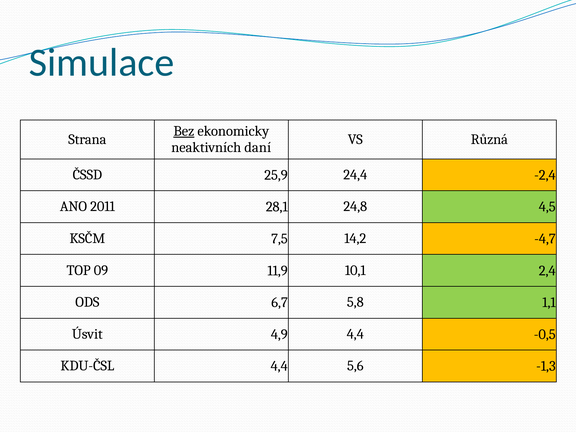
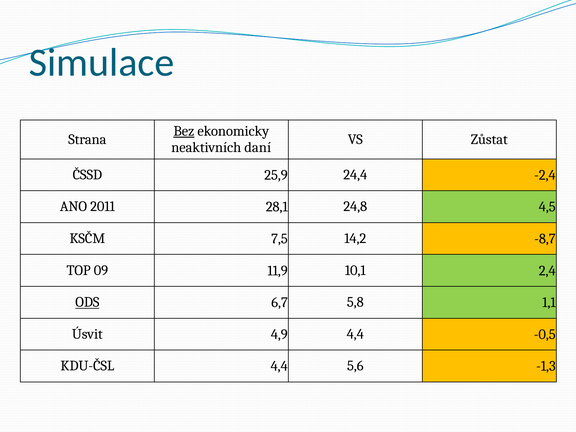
Různá: Různá -> Zůstat (489, 139)
-4,7: -4,7 -> -8,7 (545, 239)
ODS underline: none -> present (87, 302)
